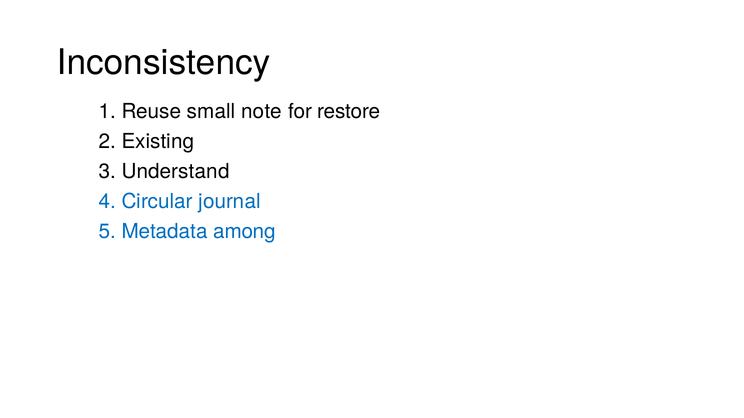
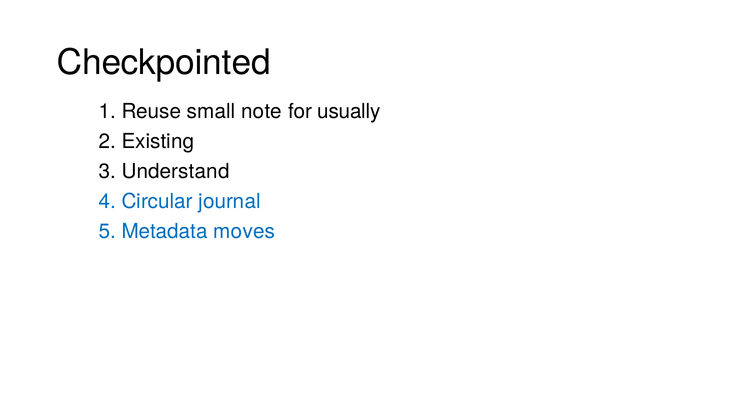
Inconsistency: Inconsistency -> Checkpointed (164, 62)
restore: restore -> usually (349, 111)
among: among -> moves (244, 232)
